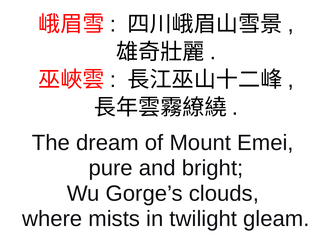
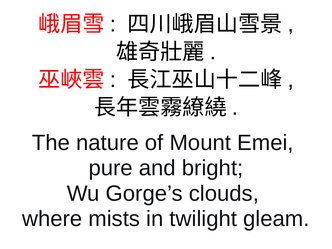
dream: dream -> nature (107, 143)
